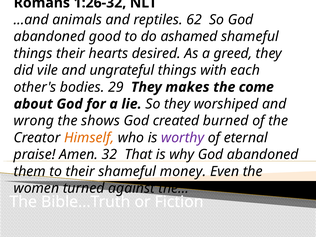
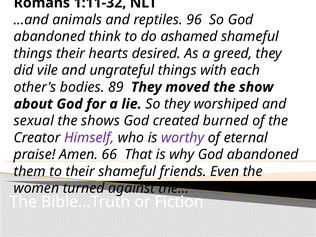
1:26-32: 1:26-32 -> 1:11-32 (100, 3)
62: 62 -> 96 (194, 20)
good: good -> think (105, 37)
29: 29 -> 89 (116, 87)
makes: makes -> moved (188, 87)
come: come -> show (256, 87)
wrong: wrong -> sexual (34, 121)
Himself colour: orange -> purple (89, 138)
32: 32 -> 66 (109, 155)
money: money -> friends (183, 171)
